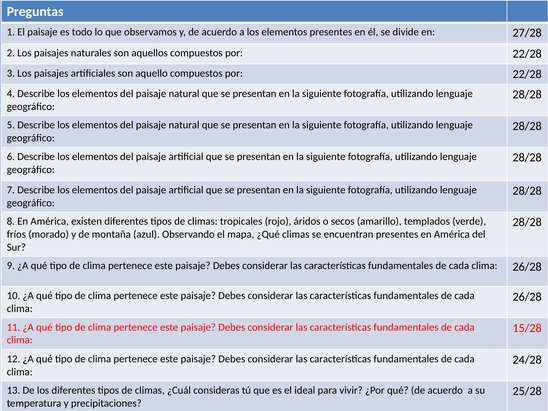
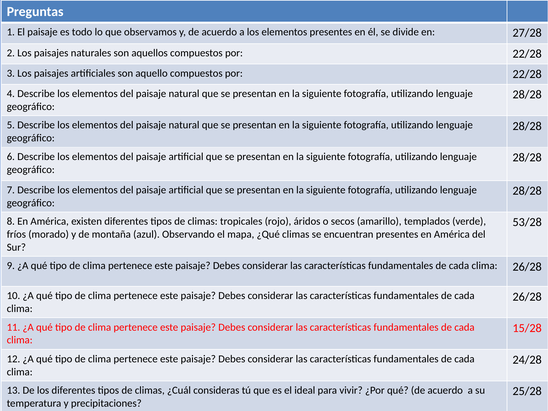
28/28: 28/28 -> 53/28 (527, 222)
